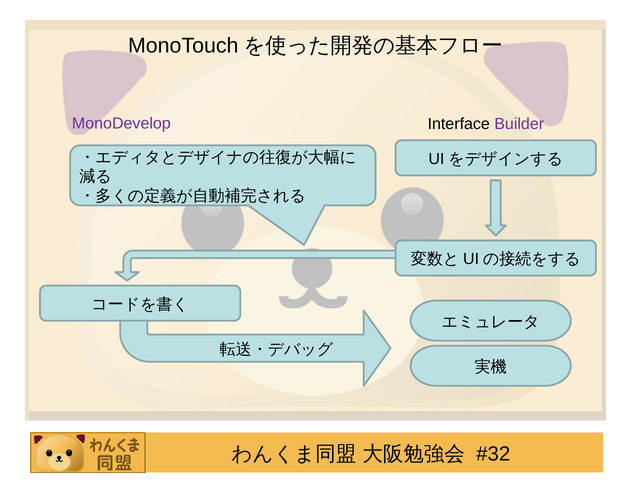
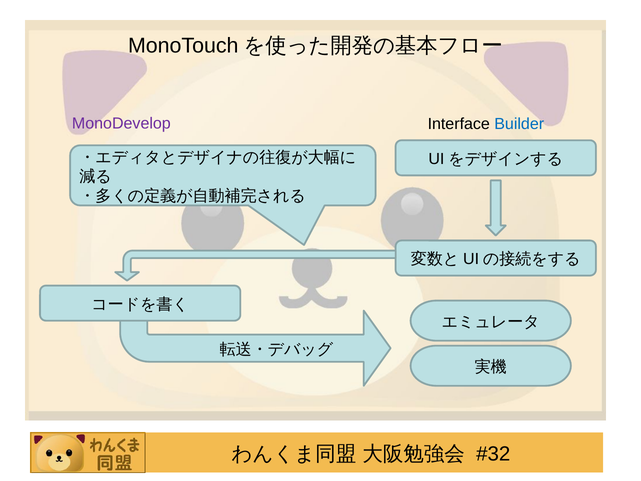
Builder colour: purple -> blue (519, 124)
